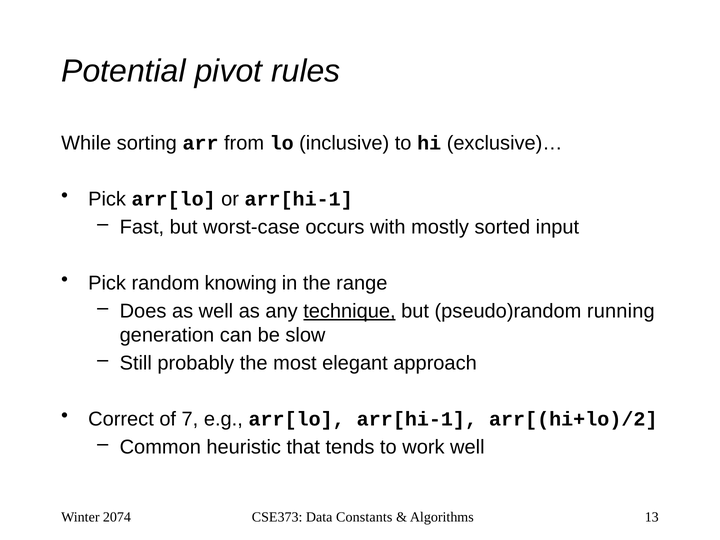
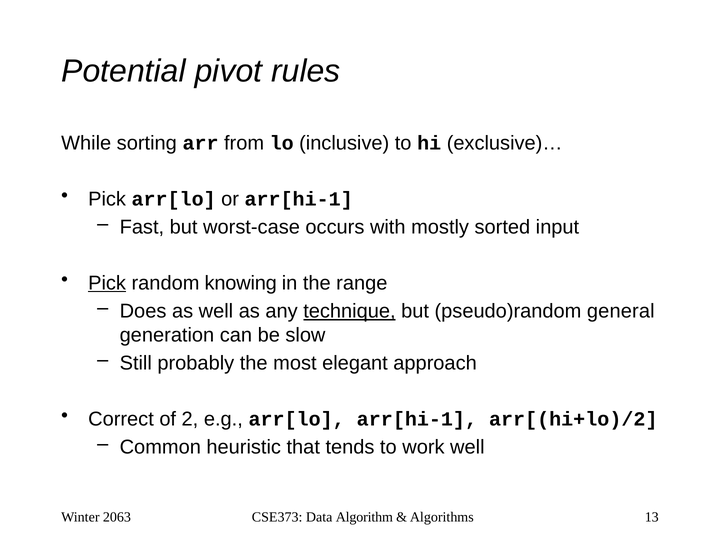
Pick underline: none -> present (107, 283)
running: running -> general (621, 311)
7: 7 -> 2 (190, 419)
2074: 2074 -> 2063 (117, 517)
Constants: Constants -> Algorithm (364, 517)
